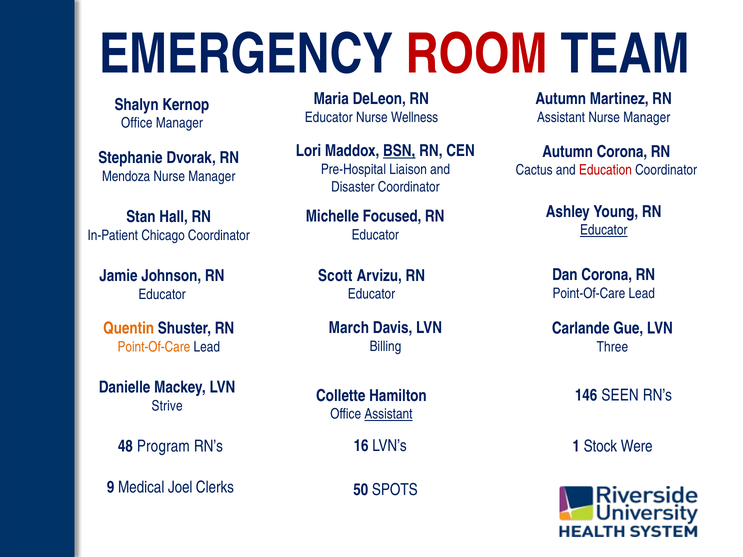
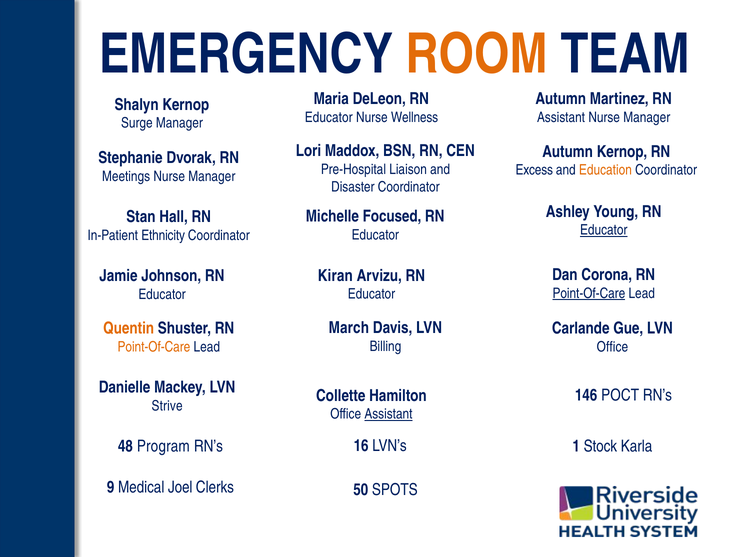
ROOM colour: red -> orange (477, 54)
Office: Office -> Surge (137, 123)
BSN underline: present -> none (399, 151)
Autumn Corona: Corona -> Kernop (622, 152)
Cactus: Cactus -> Excess (534, 170)
Education colour: red -> orange (605, 170)
Mendoza: Mendoza -> Meetings (126, 176)
Chicago: Chicago -> Ethnicity (163, 235)
Scott: Scott -> Kiran (335, 276)
Point-Of-Care underline: none -> present (589, 294)
Three: Three -> Office (612, 347)
SEEN: SEEN -> POCT (620, 396)
Were: Were -> Karla (637, 447)
